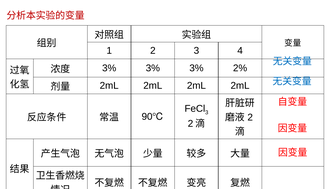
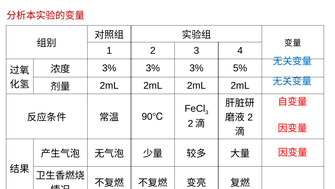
2%: 2% -> 5% (240, 68)
